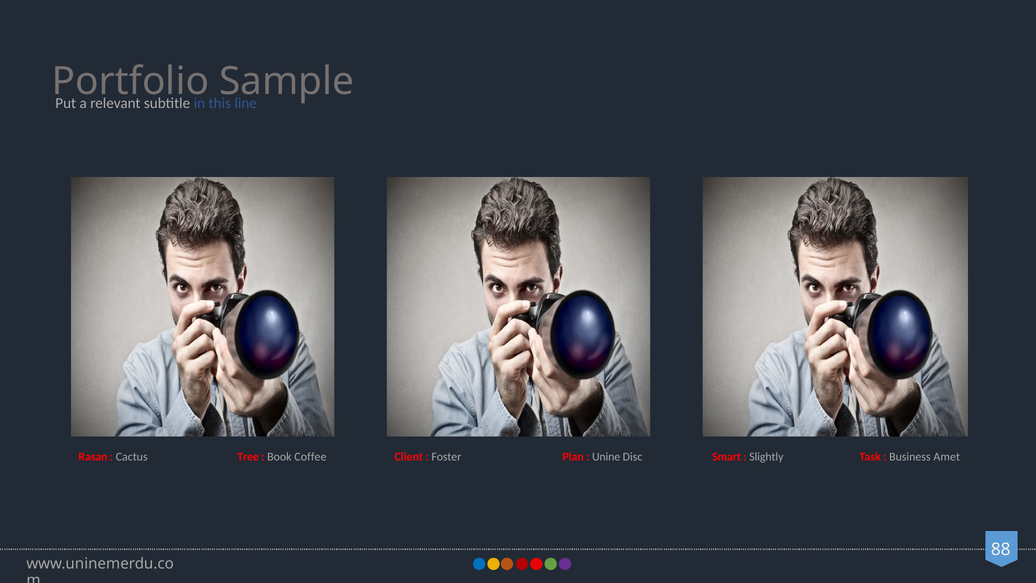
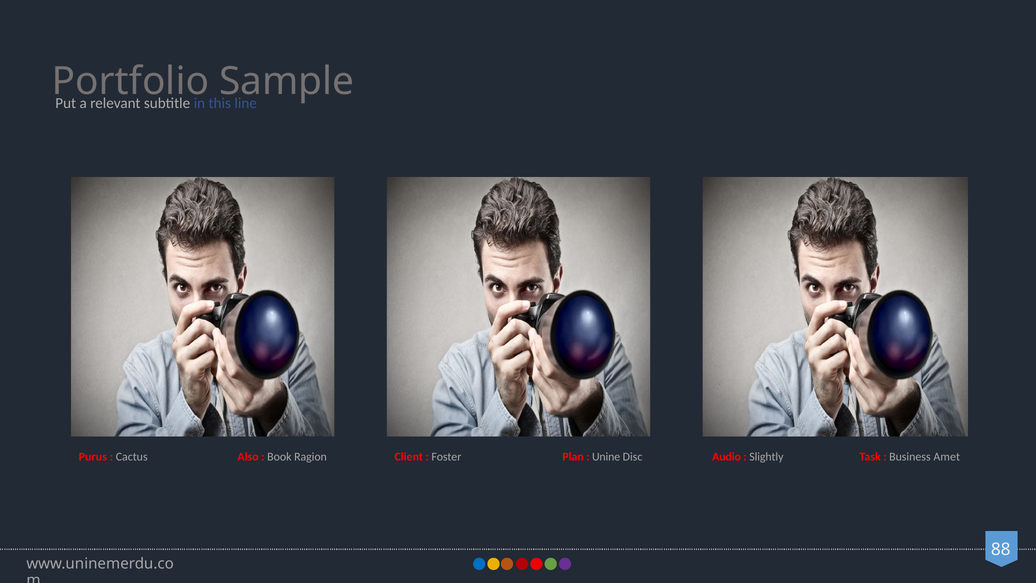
Rasan: Rasan -> Purus (93, 457)
Tree: Tree -> Also (248, 457)
Coffee: Coffee -> Ragion (311, 457)
Smart: Smart -> Audio (727, 457)
